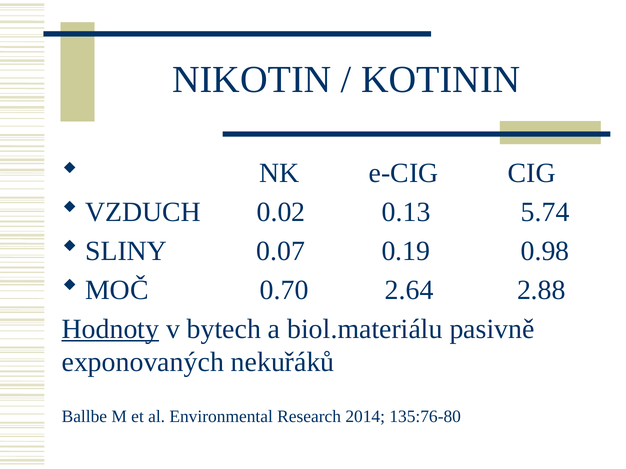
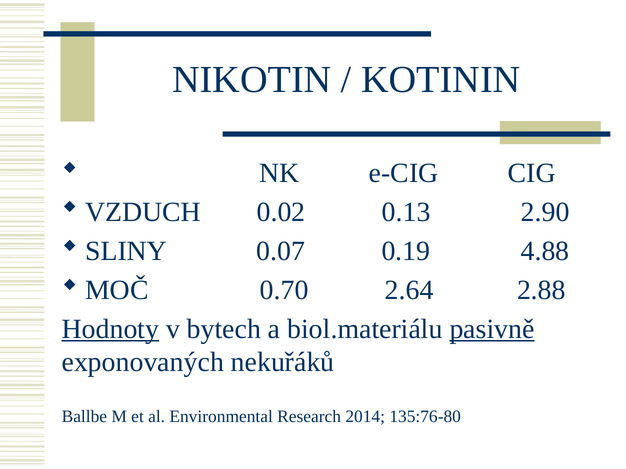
5.74: 5.74 -> 2.90 (545, 212)
0.98: 0.98 -> 4.88 (545, 251)
pasivně underline: none -> present (492, 329)
